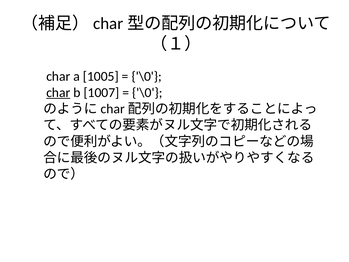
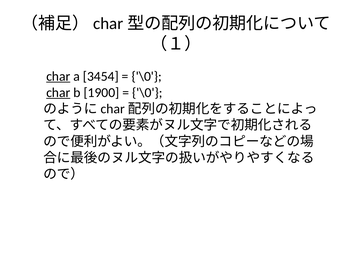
char underline: none -> present (58, 76)
1005: 1005 -> 3454 (101, 76)
1007: 1007 -> 1900 (101, 93)
